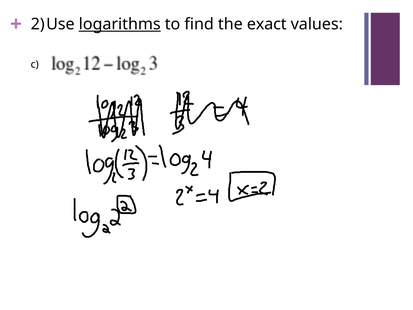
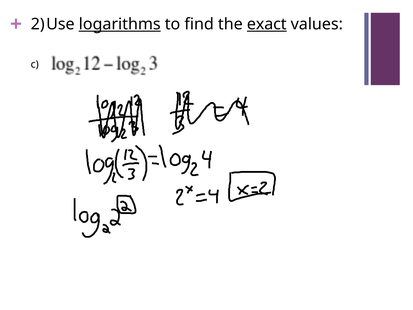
exact underline: none -> present (267, 24)
